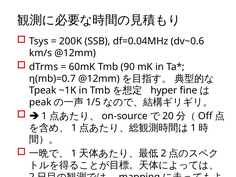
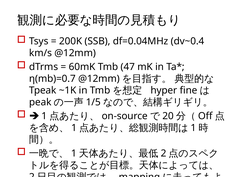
dv~0.6: dv~0.6 -> dv~0.4 (188, 41)
90: 90 -> 47 (128, 67)
